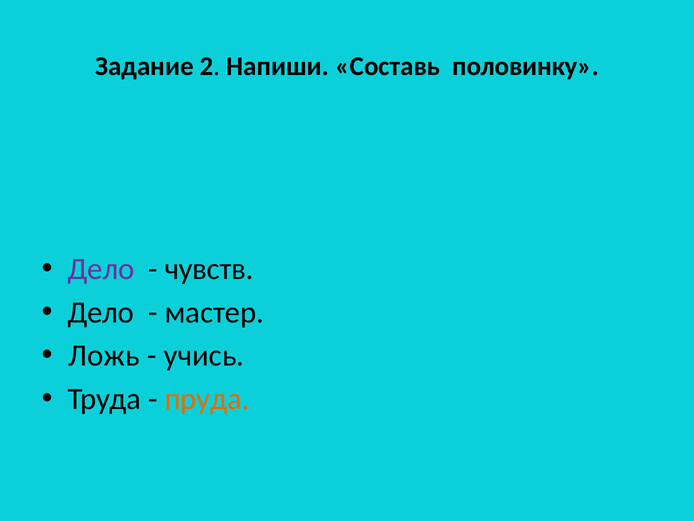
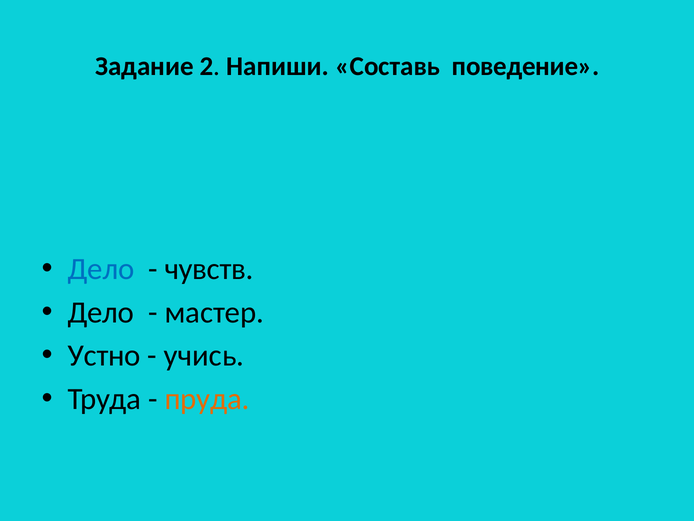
половинку: половинку -> поведение (526, 66)
Дело colour: purple -> blue (101, 269)
Ложь: Ложь -> Устно (104, 355)
